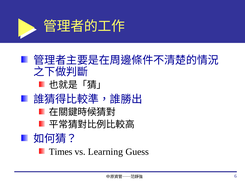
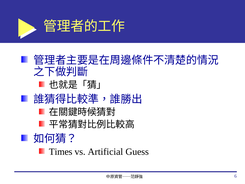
Learning: Learning -> Artificial (105, 152)
